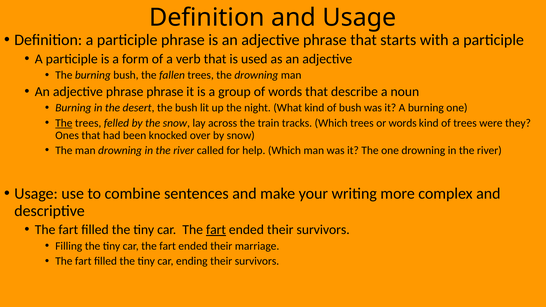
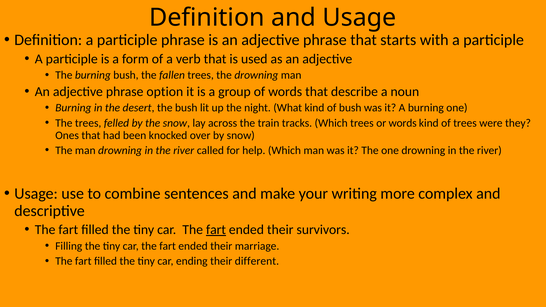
phrase phrase: phrase -> option (165, 92)
The underline: present -> none (64, 123)
ending their survivors: survivors -> different (257, 261)
